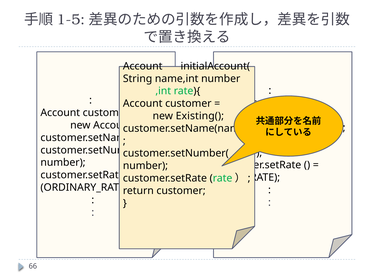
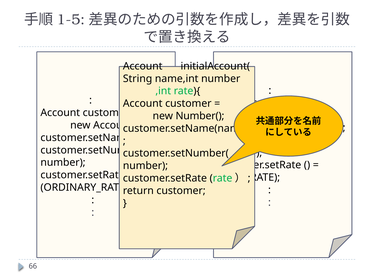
Existing(: Existing( -> Number( (200, 116)
